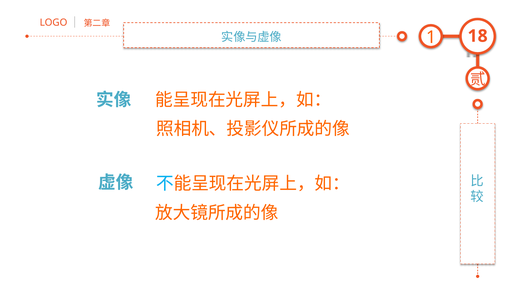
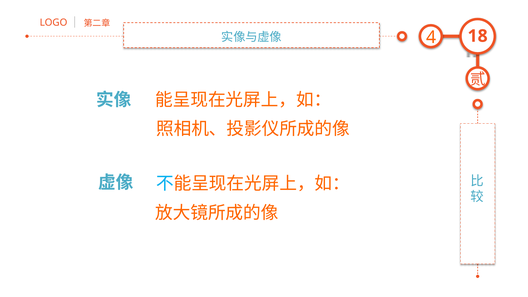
1: 1 -> 4 (431, 38)
